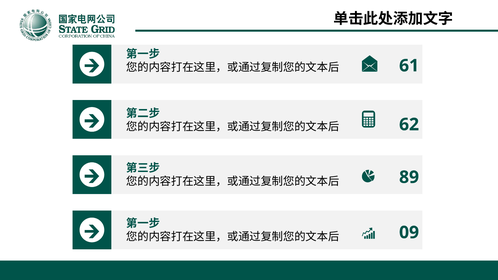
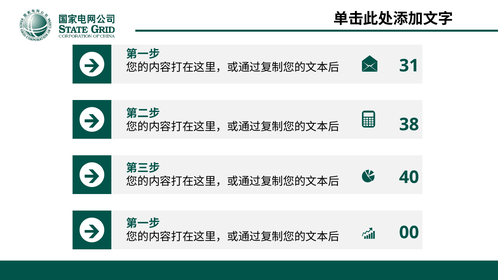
61: 61 -> 31 (409, 66)
62: 62 -> 38 (409, 125)
89: 89 -> 40 (409, 177)
09: 09 -> 00 (409, 233)
